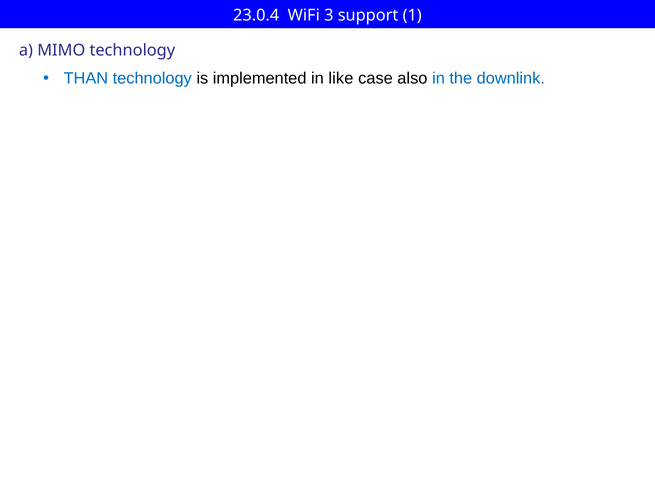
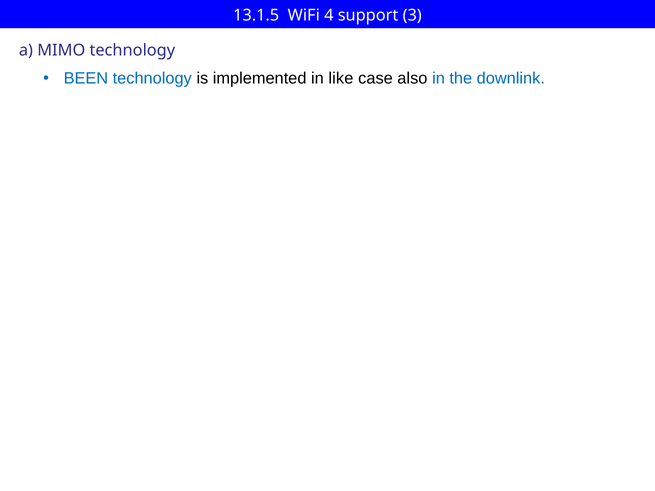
23.0.4: 23.0.4 -> 13.1.5 (256, 15)
3: 3 -> 4 (329, 15)
1: 1 -> 3 (412, 15)
THAN: THAN -> BEEN (86, 79)
